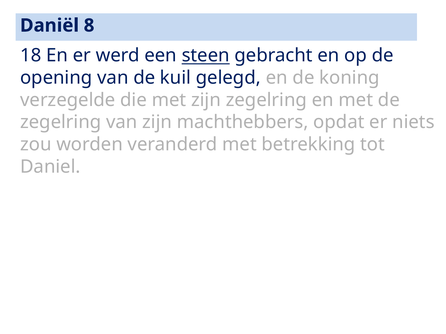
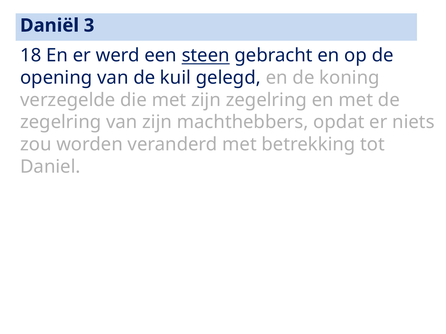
8: 8 -> 3 (89, 26)
